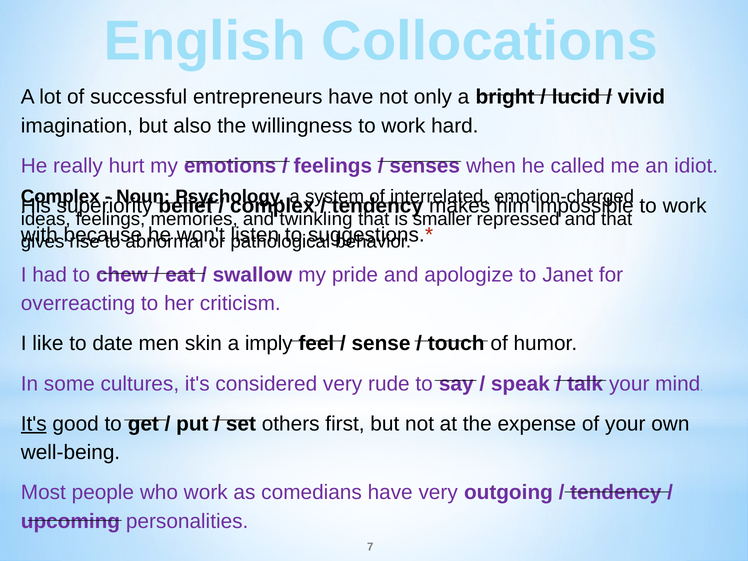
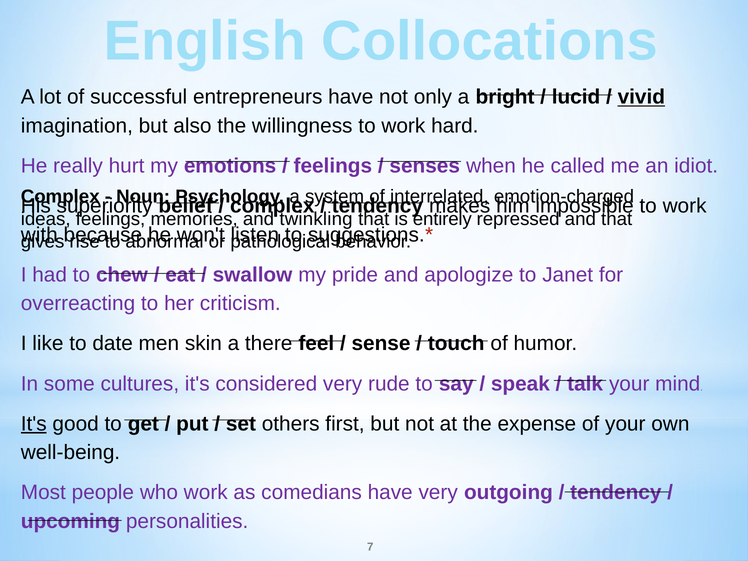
vivid underline: none -> present (641, 97)
smaller: smaller -> entirely (442, 219)
imply: imply -> there (269, 344)
